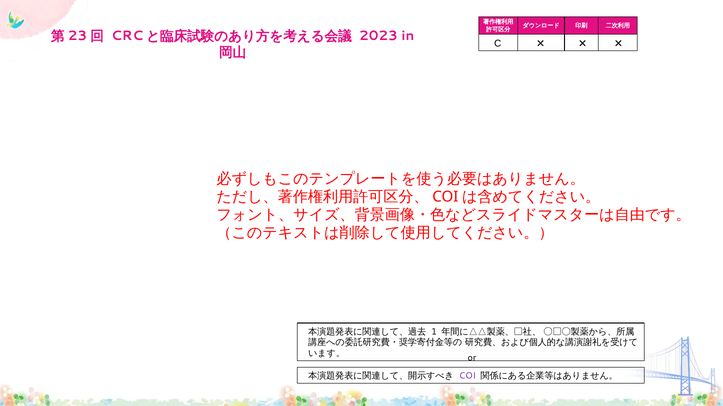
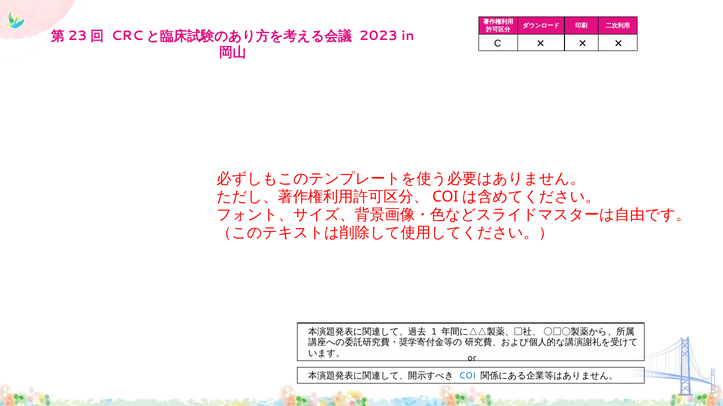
COI colour: purple -> blue (467, 377)
